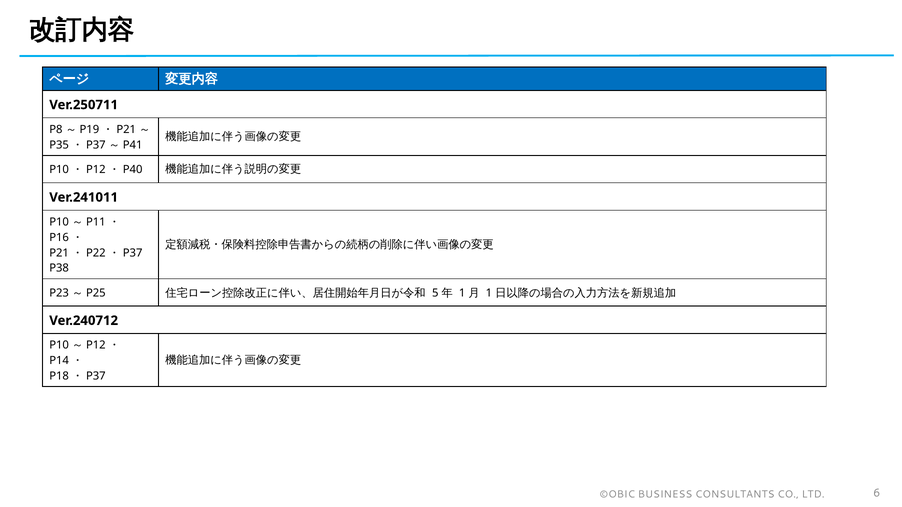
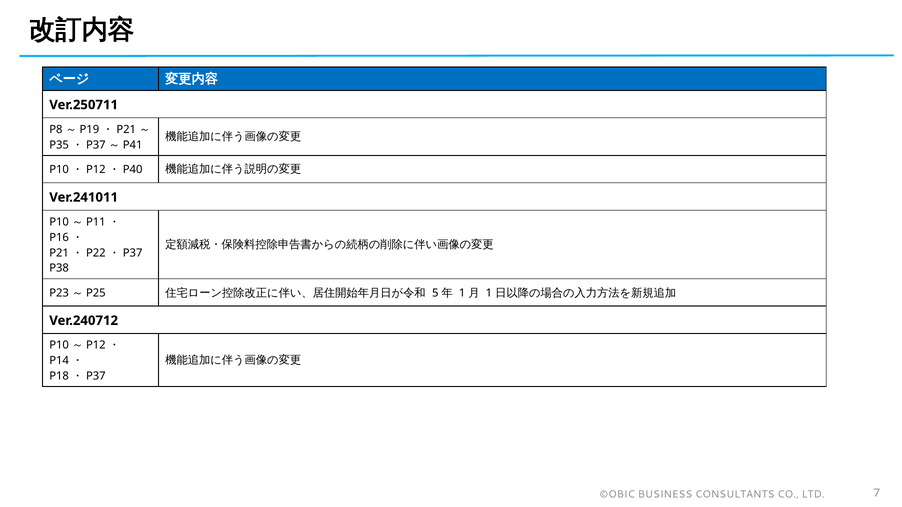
6: 6 -> 7 (877, 493)
